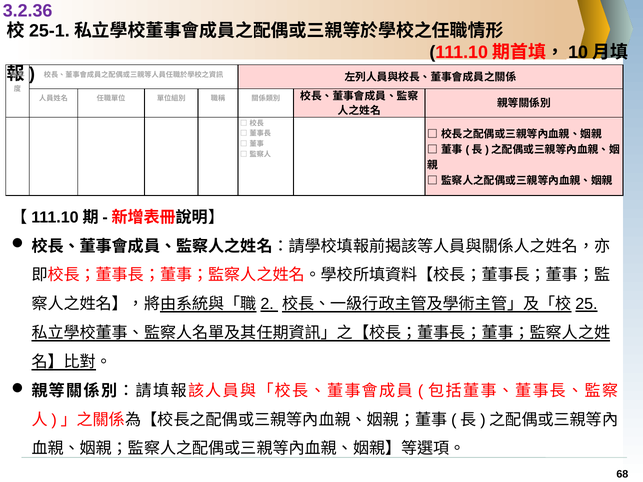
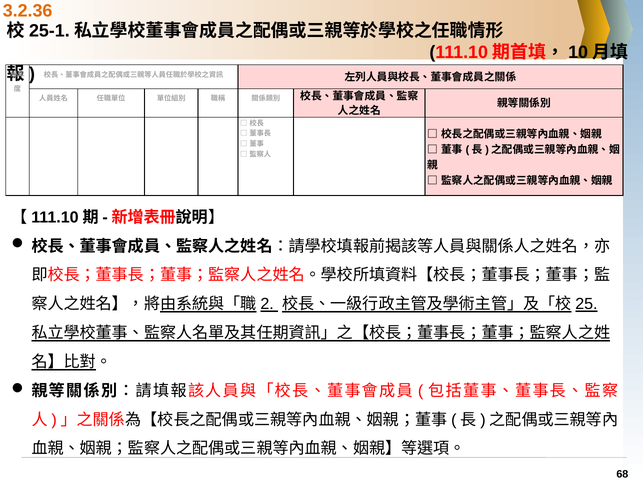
3.2.36 colour: purple -> orange (28, 11)
